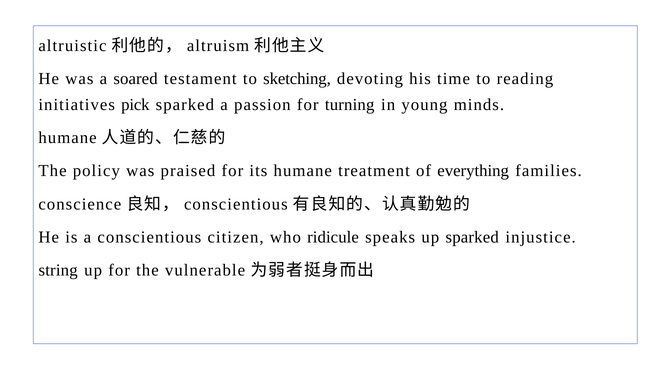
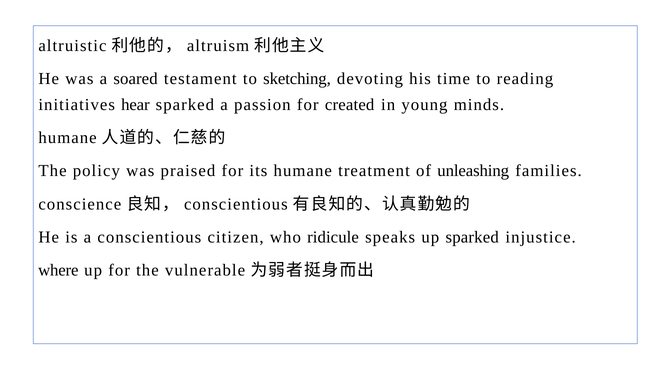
pick: pick -> hear (135, 105)
turning: turning -> created (350, 105)
everything: everything -> unleashing (473, 171)
string: string -> where (58, 271)
